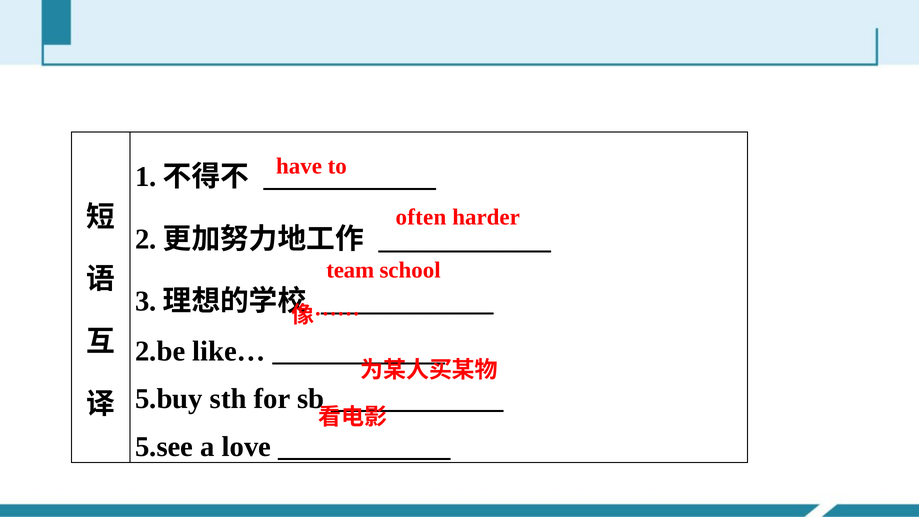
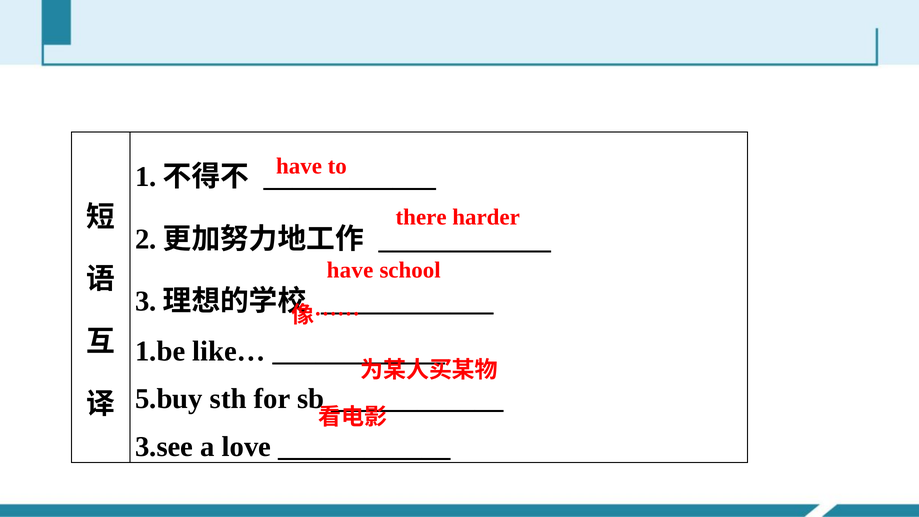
often: often -> there (421, 217)
team: team -> have (350, 270)
2.be: 2.be -> 1.be (160, 351)
5.see: 5.see -> 3.see (164, 447)
